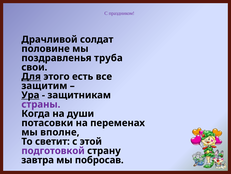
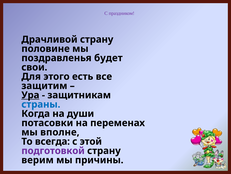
Драчливой солдат: солдат -> страну (97, 39)
труба: труба -> будет (108, 58)
Для underline: present -> none (31, 76)
страны colour: purple -> blue (41, 104)
светит: светит -> всегда (52, 141)
завтра: завтра -> верим (38, 159)
побросав: побросав -> причины (99, 159)
